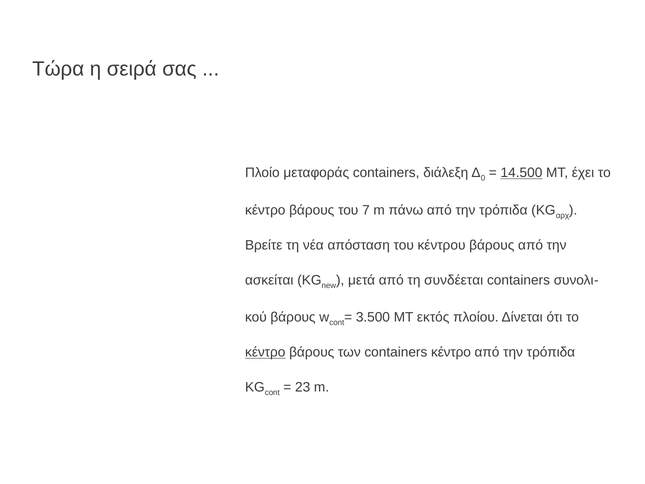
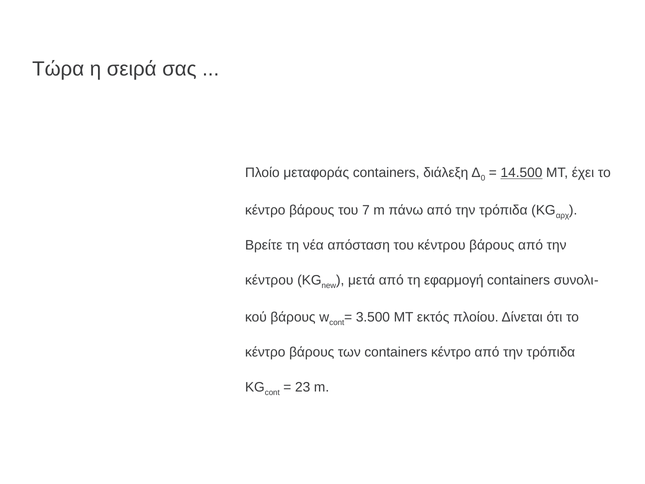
ασκείται: ασκείται -> κέντρου (269, 280)
συνδέεται: συνδέεται -> εφαρμογή (454, 280)
κέντρο underline: present -> none (265, 352)
